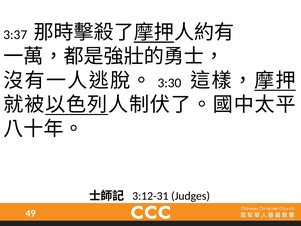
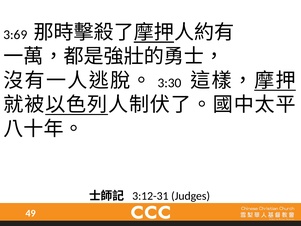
3:37: 3:37 -> 3:69 (15, 35)
